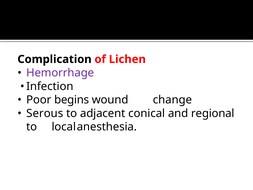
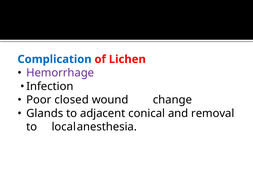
Complication colour: black -> blue (55, 59)
begins: begins -> closed (72, 100)
Serous: Serous -> Glands (45, 113)
regional: regional -> removal (213, 113)
